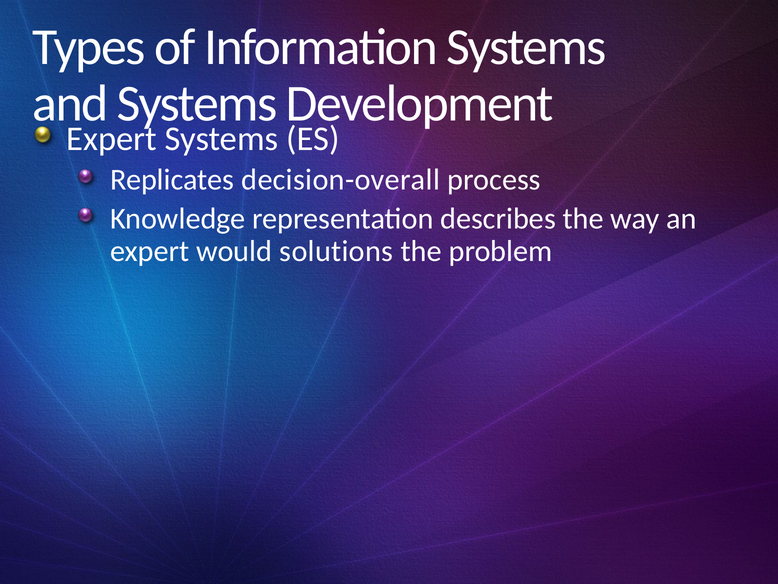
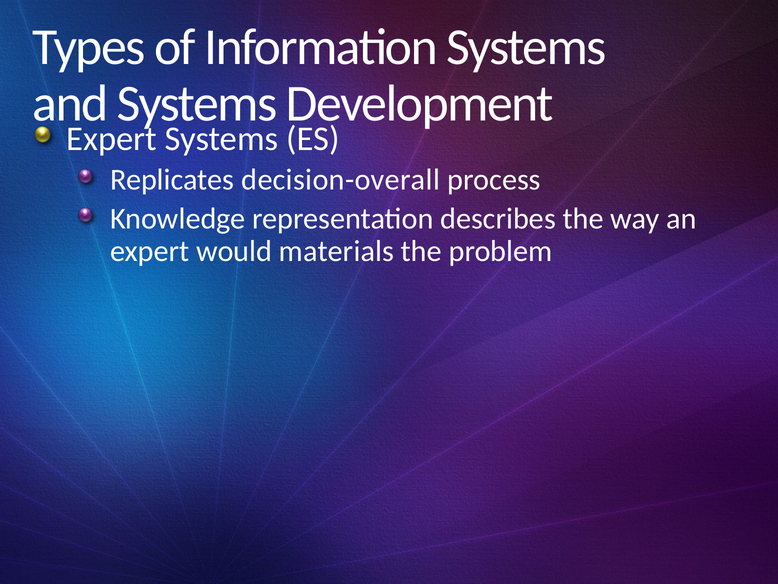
solutions: solutions -> materials (336, 251)
